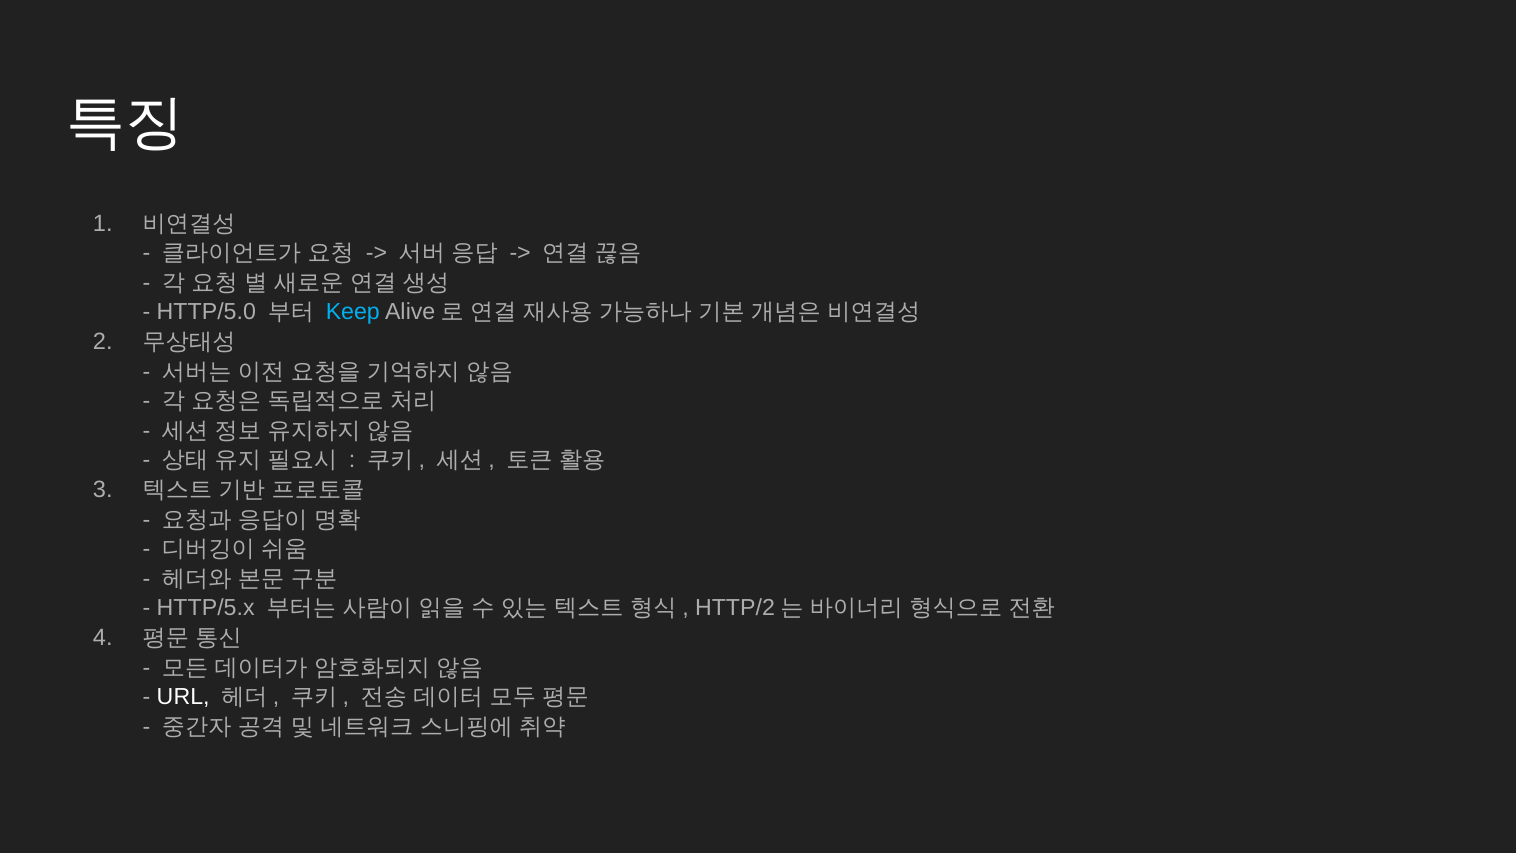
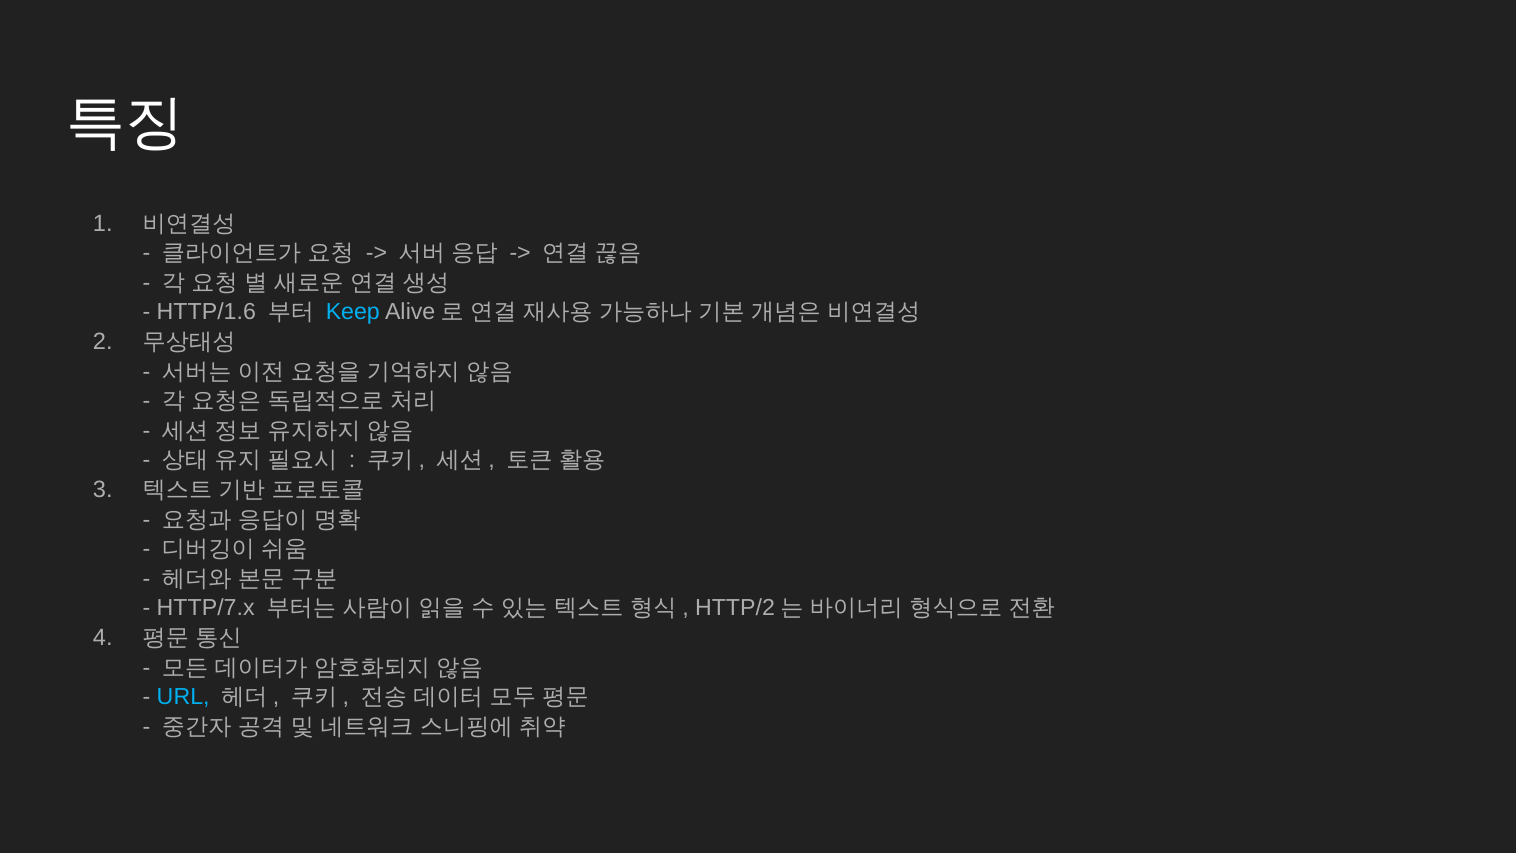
HTTP/5.0: HTTP/5.0 -> HTTP/1.6 (206, 312)
HTTP/5.x: HTTP/5.x -> HTTP/7.x (206, 608)
URL colour: white -> light blue (183, 697)
